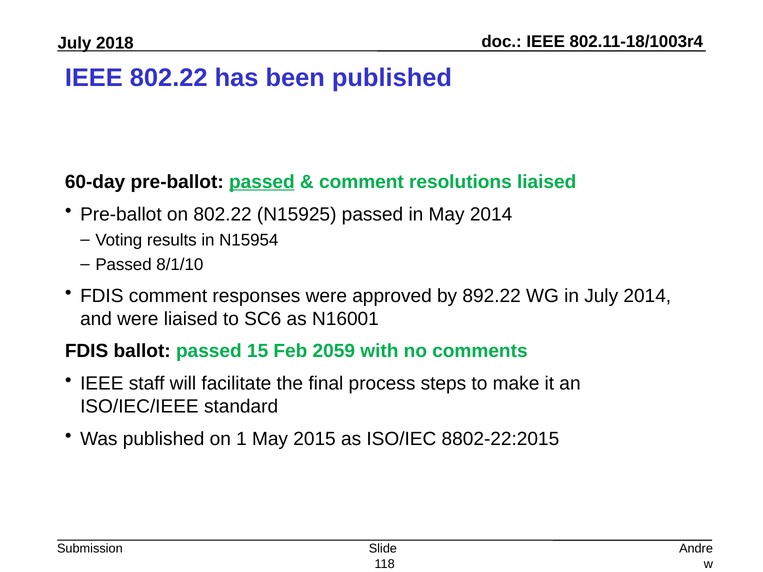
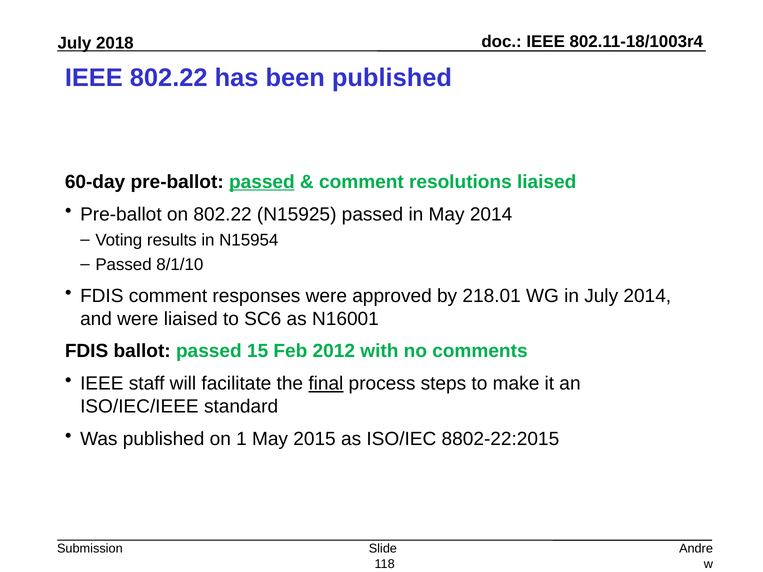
892.22: 892.22 -> 218.01 (492, 296)
2059: 2059 -> 2012 (334, 351)
final underline: none -> present (326, 384)
